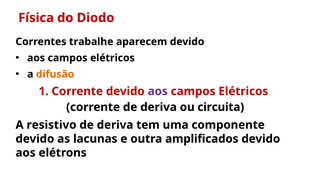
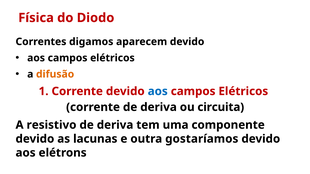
trabalhe: trabalhe -> digamos (91, 42)
aos colour: purple -> blue (158, 91)
amplificados: amplificados -> gostaríamos (202, 139)
